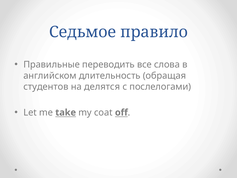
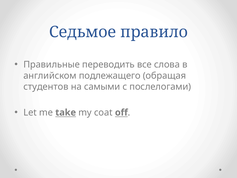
длительность: длительность -> подлежащего (110, 76)
делятся: делятся -> самыми (102, 87)
